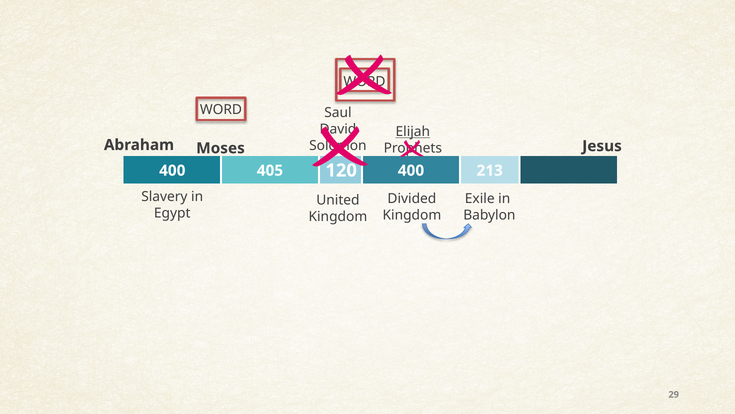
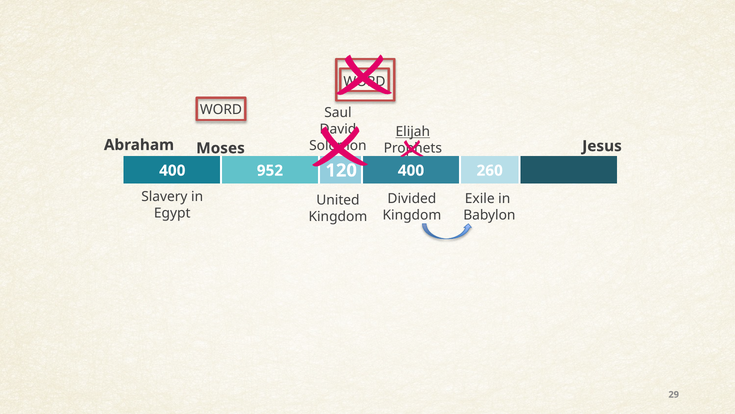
405: 405 -> 952 (270, 170)
213: 213 -> 260 (490, 170)
